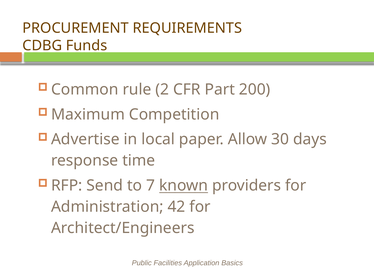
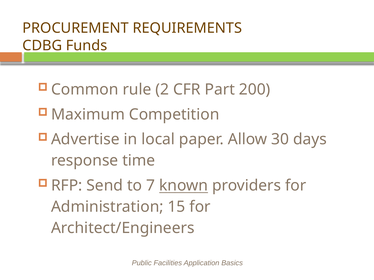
42: 42 -> 15 (176, 207)
